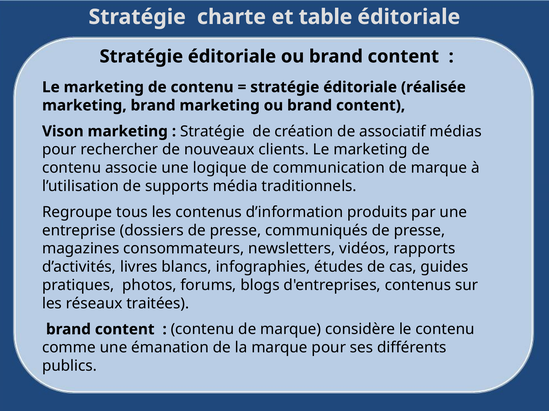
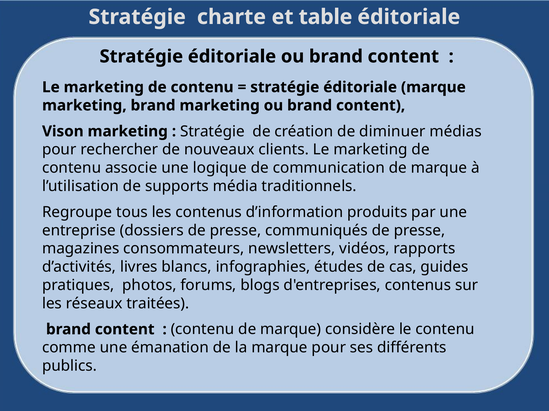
éditoriale réalisée: réalisée -> marque (433, 87)
associatif: associatif -> diminuer (392, 132)
